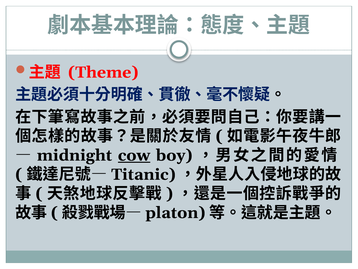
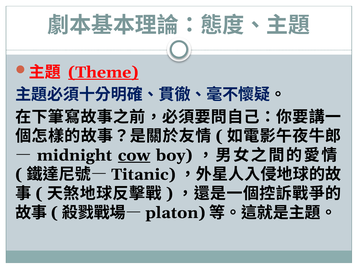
Theme underline: none -> present (103, 72)
